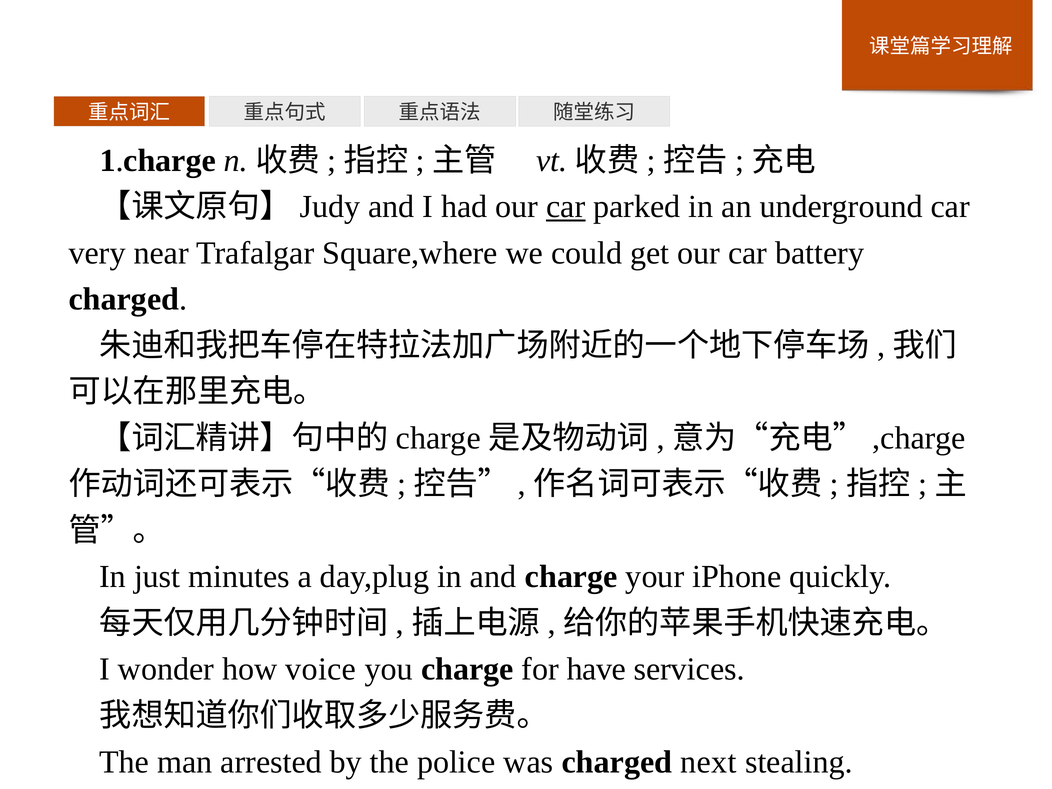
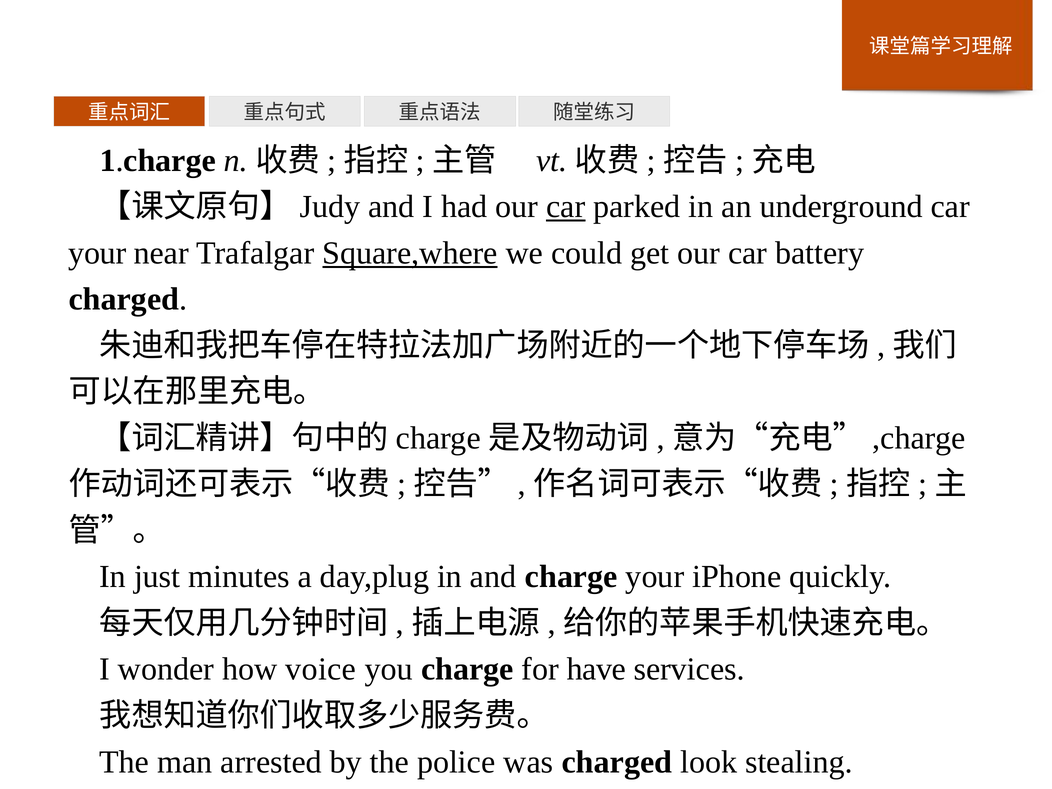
very: very -> your (97, 253)
Square,where underline: none -> present (410, 253)
next: next -> look (709, 762)
